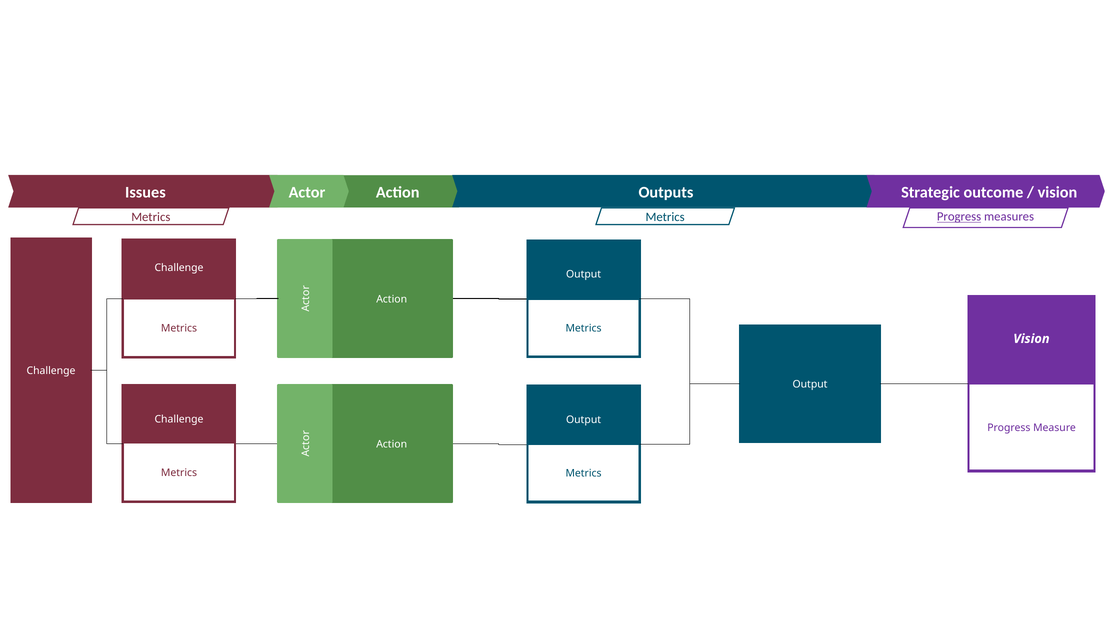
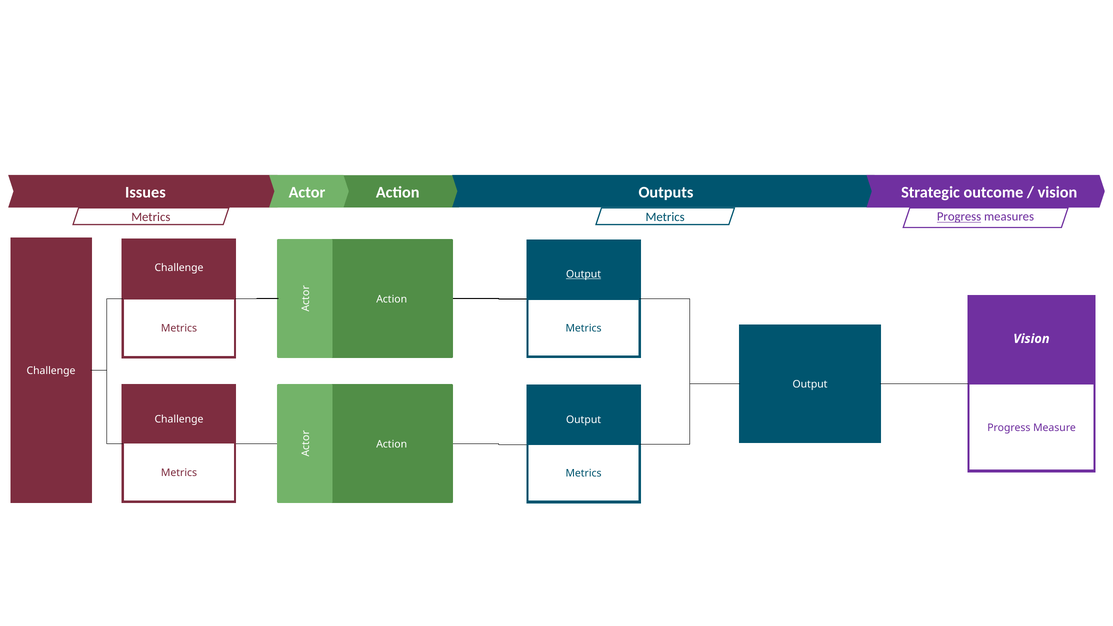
Output underline: none -> present (584, 274)
